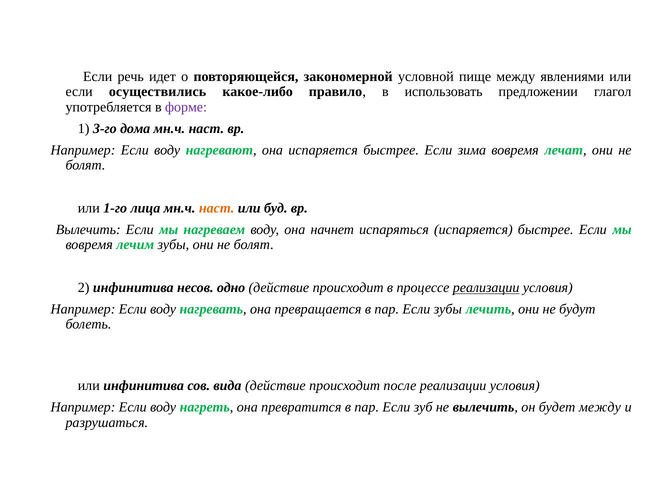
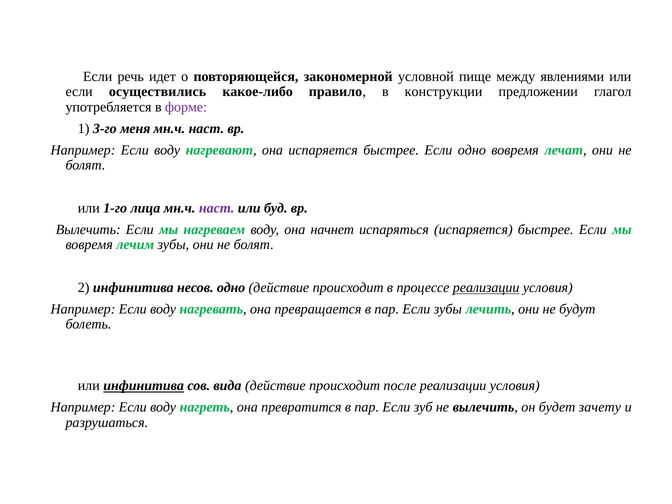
использовать: использовать -> конструкции (444, 92)
дома: дома -> меня (135, 128)
Если зима: зима -> одно (472, 150)
наст colour: orange -> purple (217, 208)
инфинитива underline: none -> present (144, 386)
будет между: между -> зачету (600, 407)
